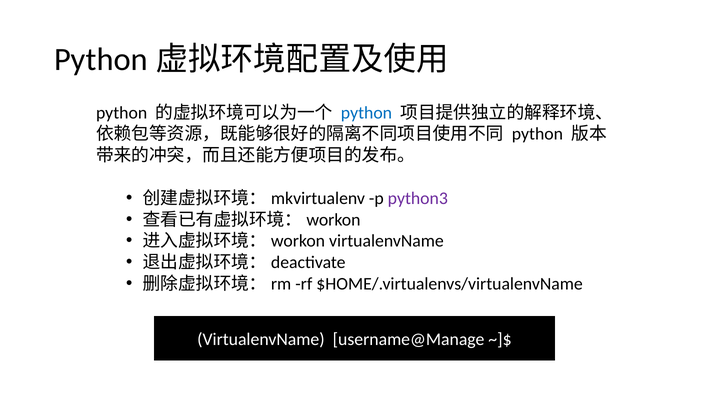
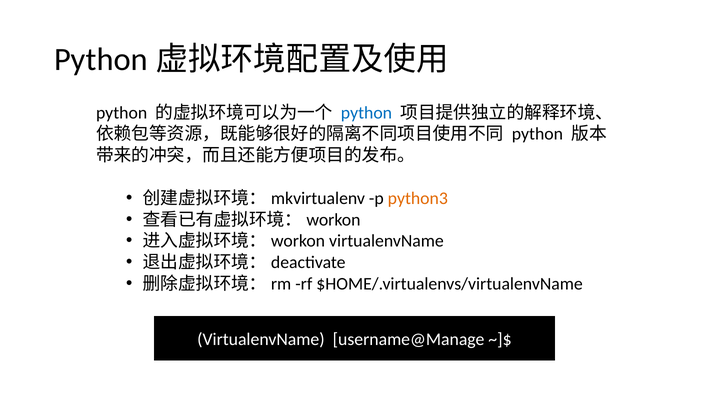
python3 colour: purple -> orange (418, 198)
